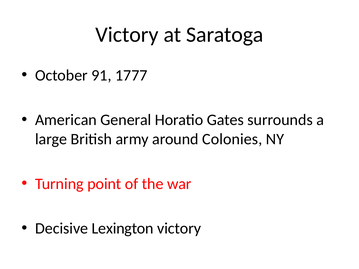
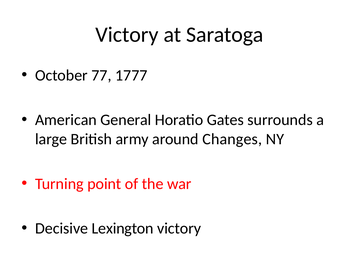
91: 91 -> 77 (101, 75)
Colonies: Colonies -> Changes (232, 139)
